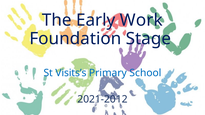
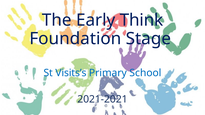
Work: Work -> Think (141, 20)
2021-2012: 2021-2012 -> 2021-2021 (102, 99)
